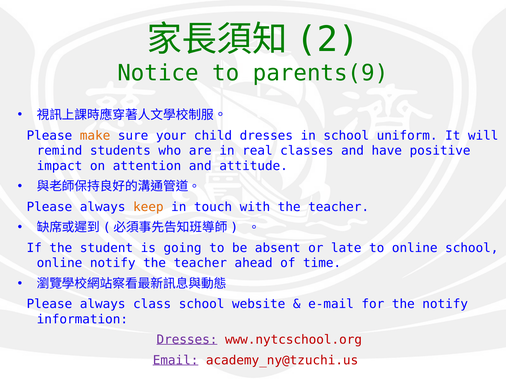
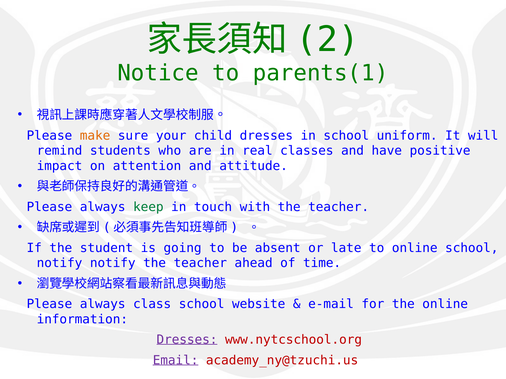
parents(9: parents(9 -> parents(1 (321, 73)
keep colour: orange -> green (148, 207)
online: online -> notify (60, 263)
the notify: notify -> online (445, 304)
